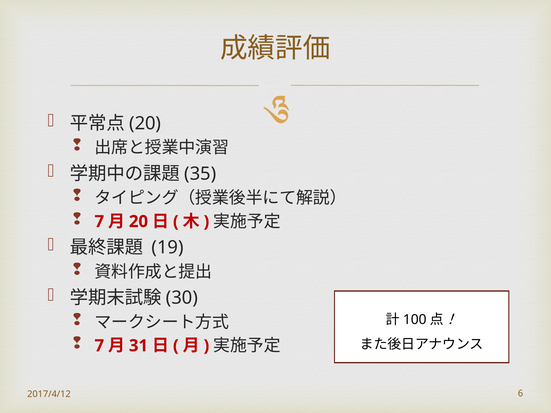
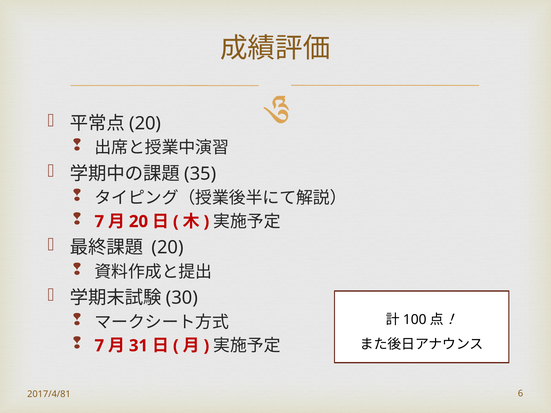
19: 19 -> 20 (168, 248)
2017/4/12: 2017/4/12 -> 2017/4/81 (49, 394)
